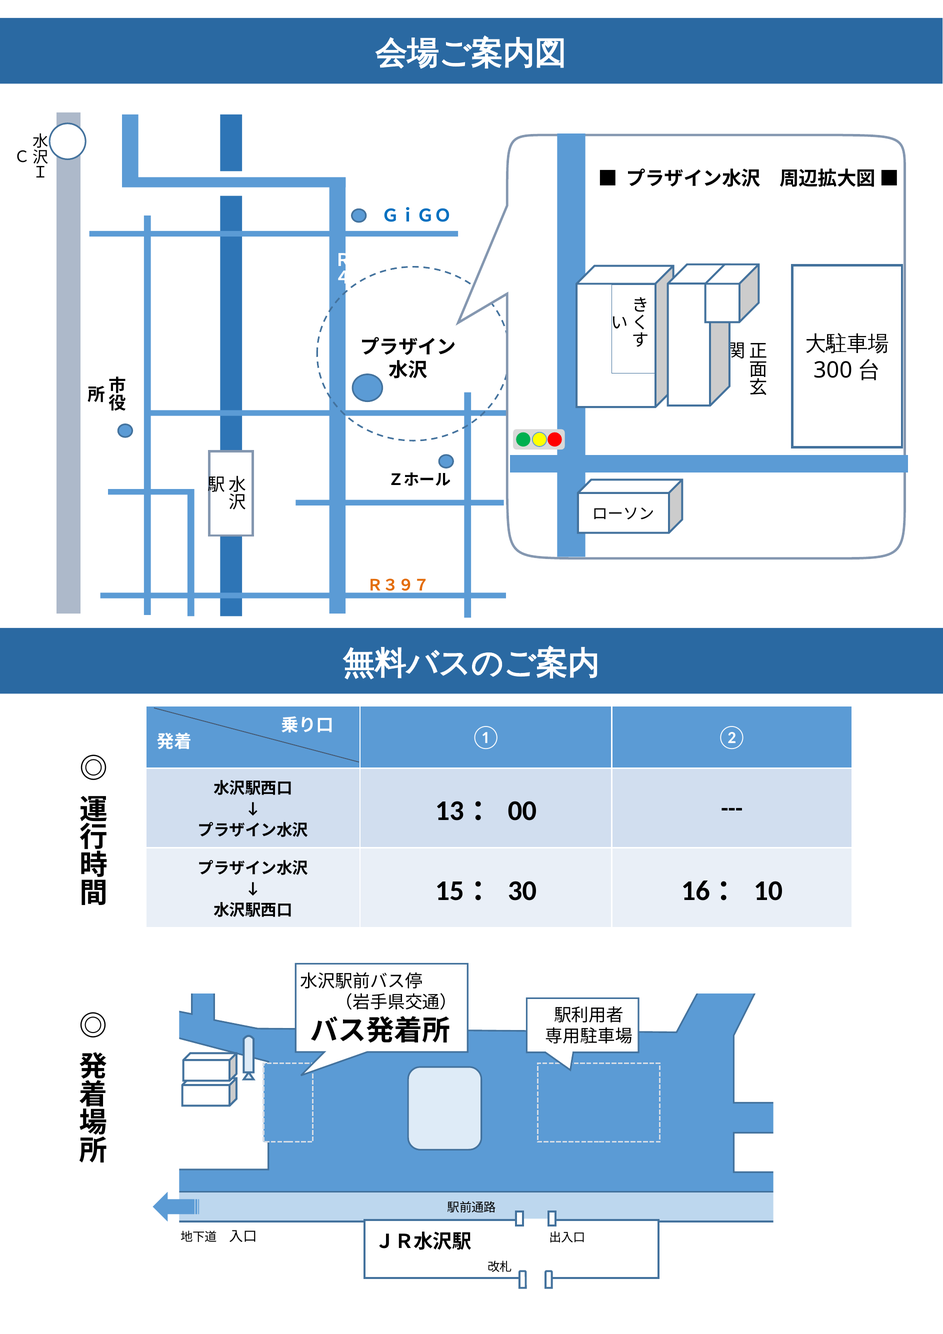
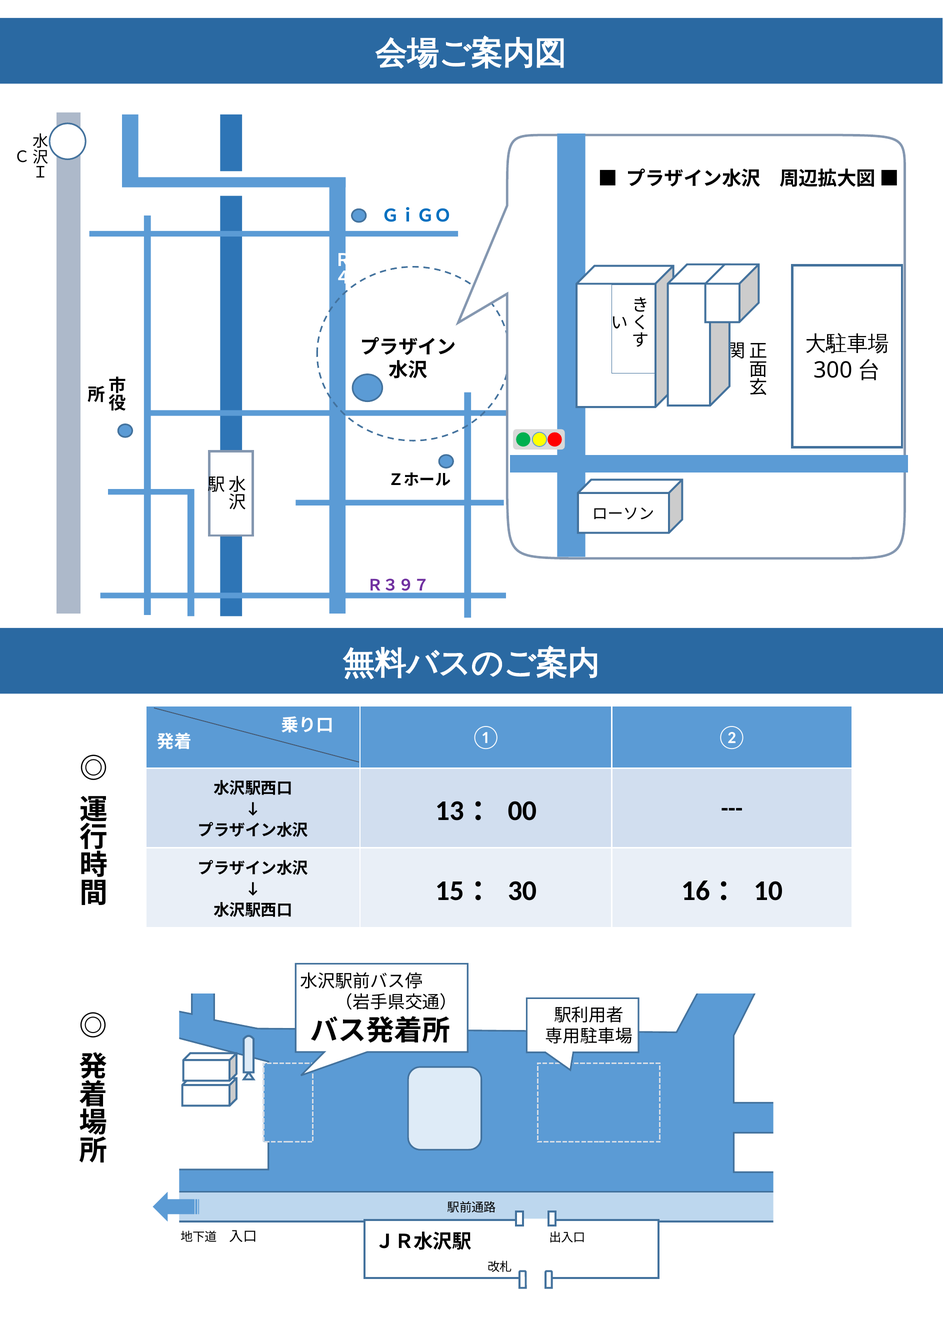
Ｒ３９７ colour: orange -> purple (398, 586)
